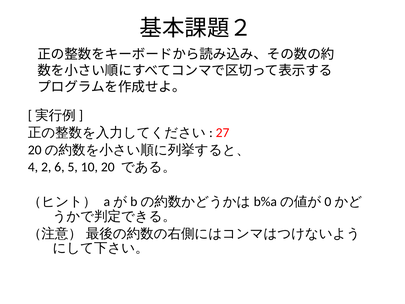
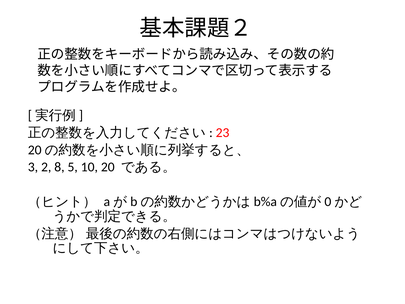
27: 27 -> 23 (223, 133)
4: 4 -> 3 (33, 167)
6: 6 -> 8 (59, 167)
